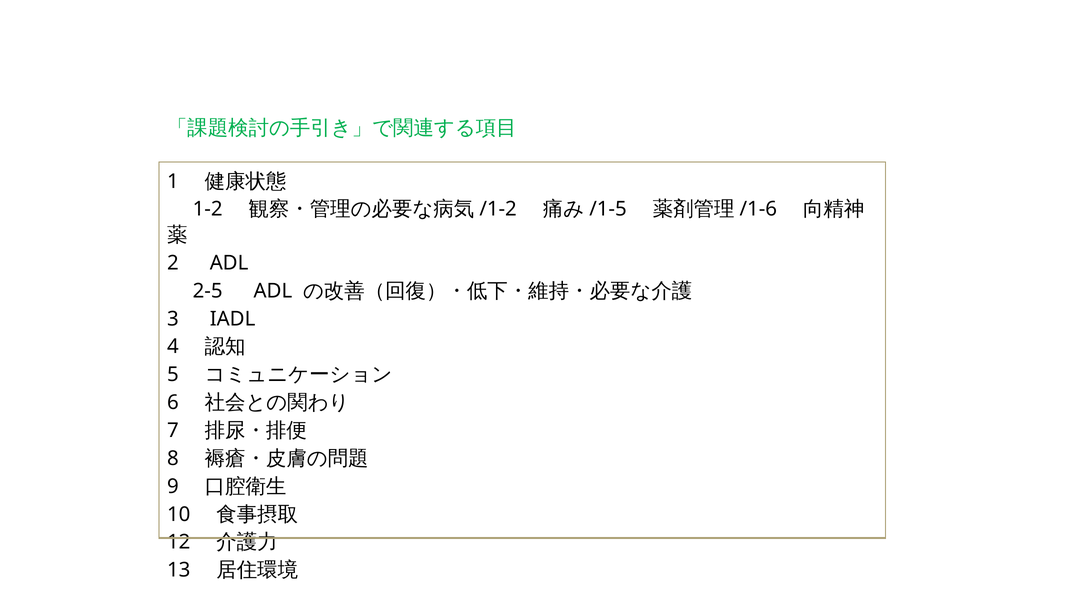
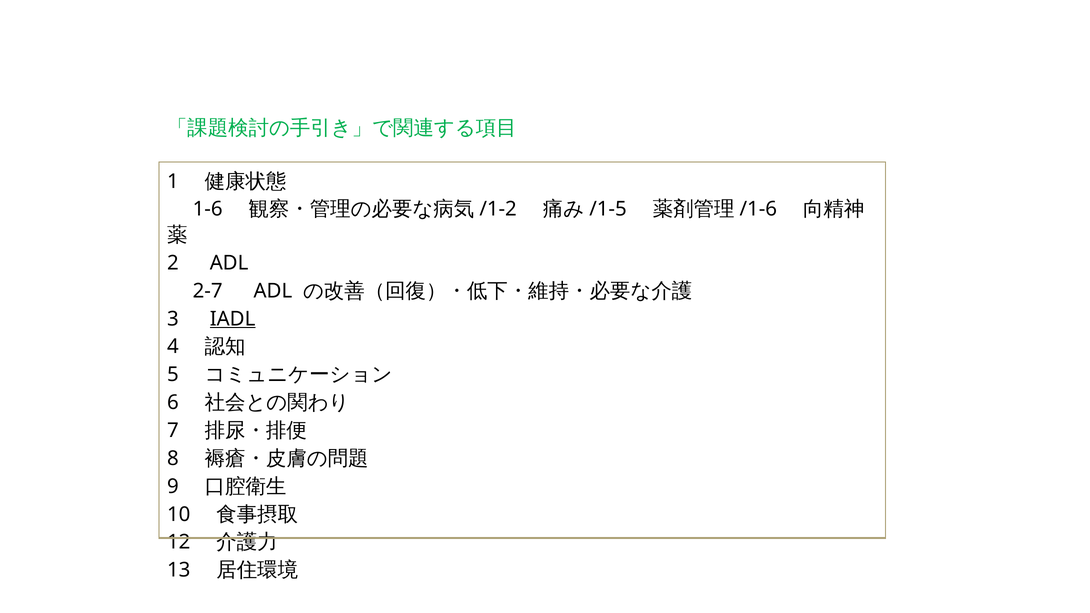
1-2: 1-2 -> 1-6 (208, 209)
2-5: 2-5 -> 2-7 (208, 291)
IADL underline: none -> present (233, 319)
